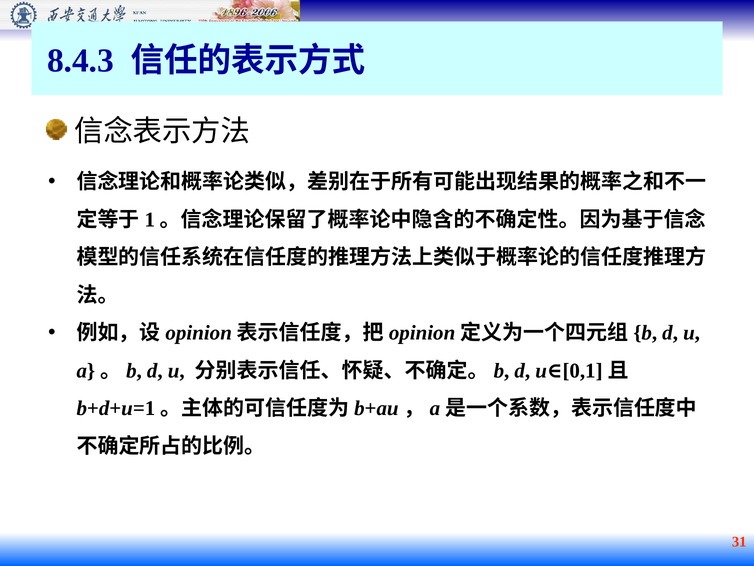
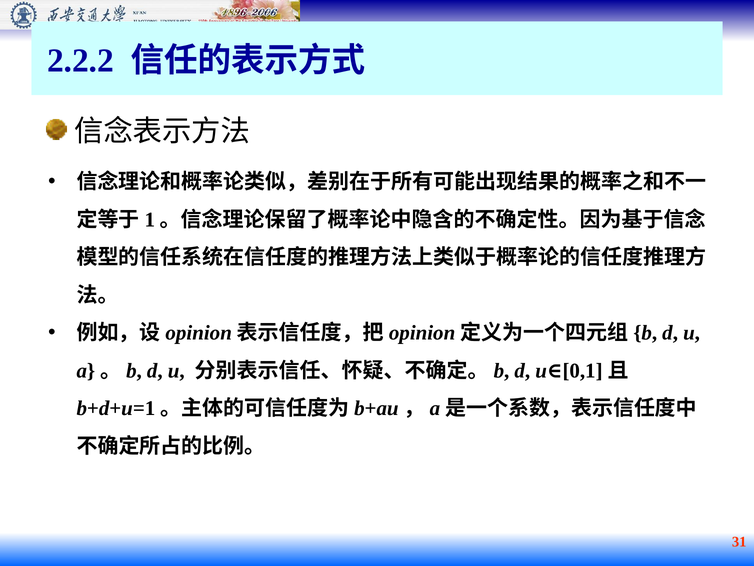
8.4.3: 8.4.3 -> 2.2.2 (81, 61)
